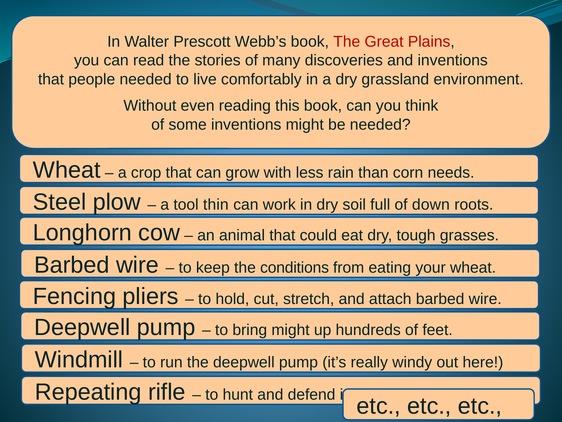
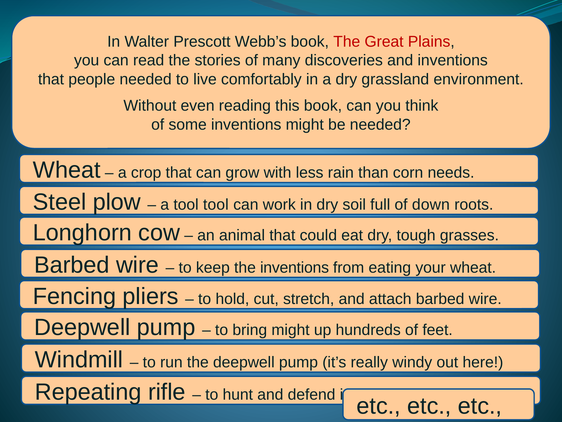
tool thin: thin -> tool (216, 204)
the conditions: conditions -> inventions (295, 267)
